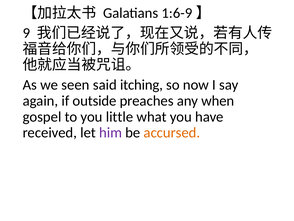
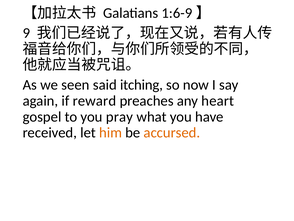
outside: outside -> reward (94, 101)
when: when -> heart (218, 101)
little: little -> pray (119, 116)
him colour: purple -> orange (111, 132)
